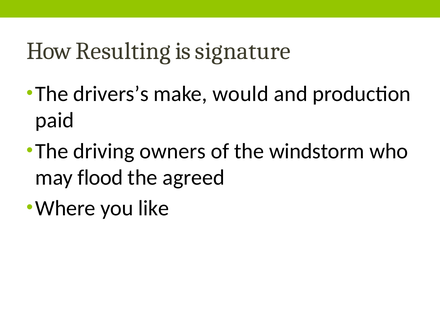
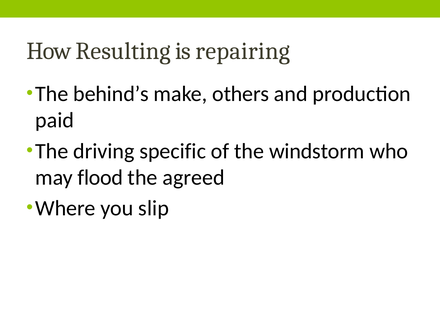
signature: signature -> repairing (243, 51)
drivers’s: drivers’s -> behind’s (111, 94)
would: would -> others (241, 94)
owners: owners -> specific (173, 151)
like: like -> slip (154, 208)
